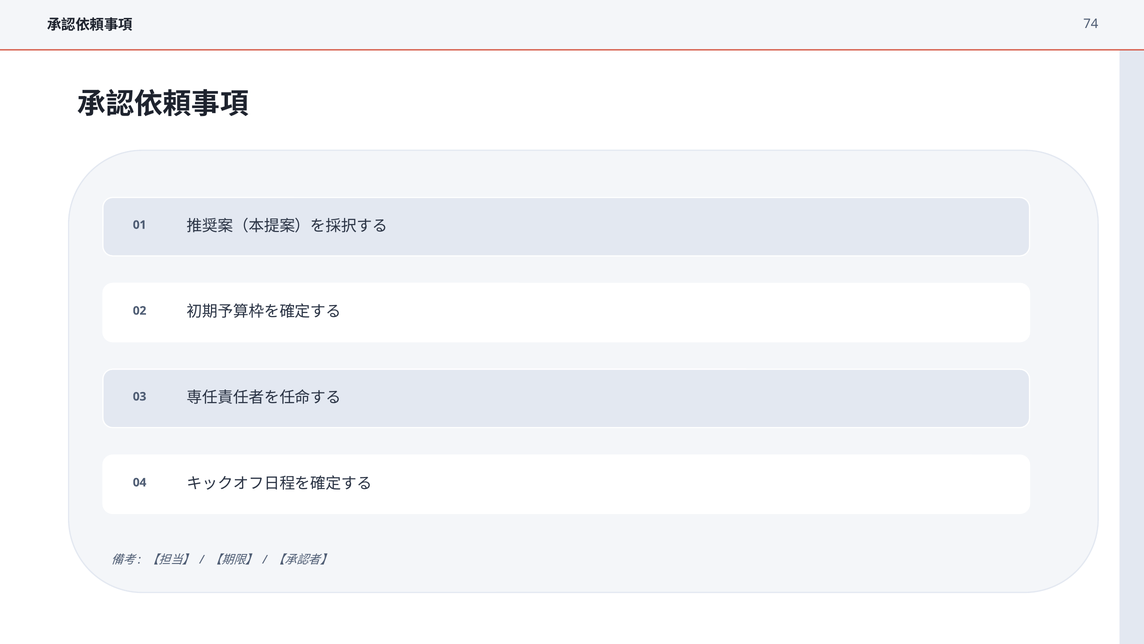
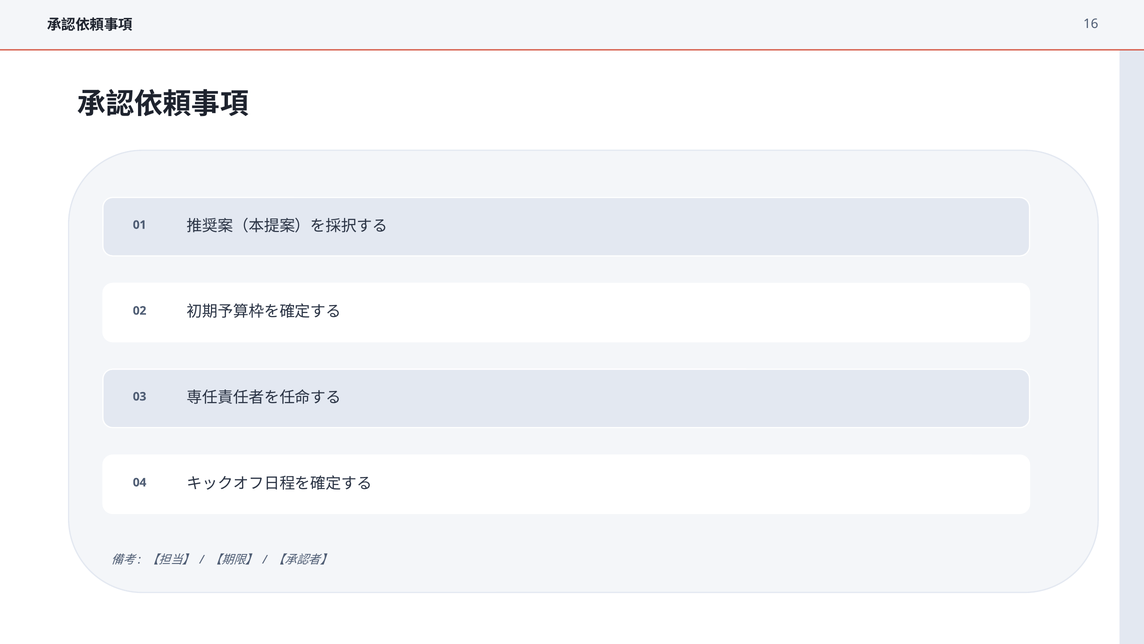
74: 74 -> 16 (1091, 24)
